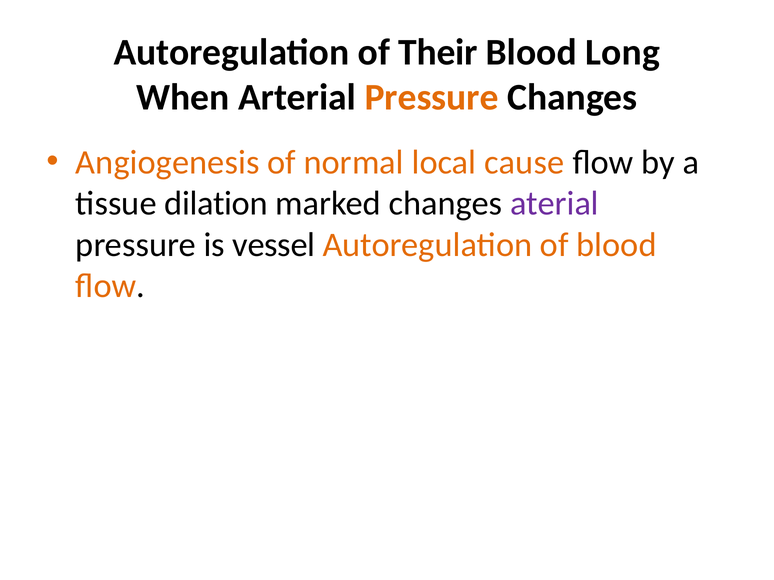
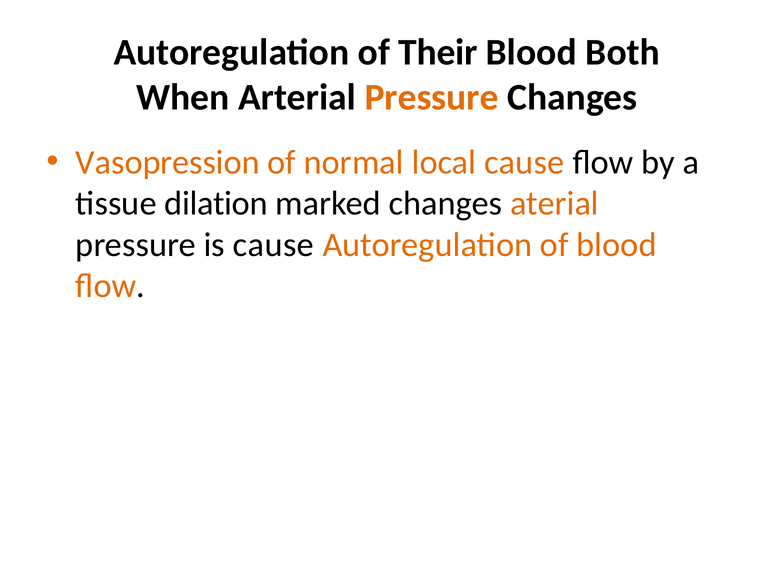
Long: Long -> Both (623, 52)
Angiogenesis: Angiogenesis -> Vasopression (168, 162)
aterial colour: purple -> orange (554, 204)
is vessel: vessel -> cause (273, 245)
